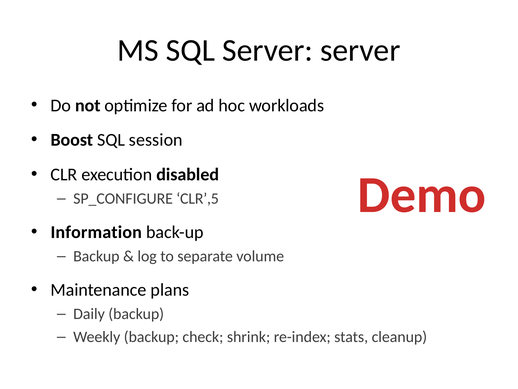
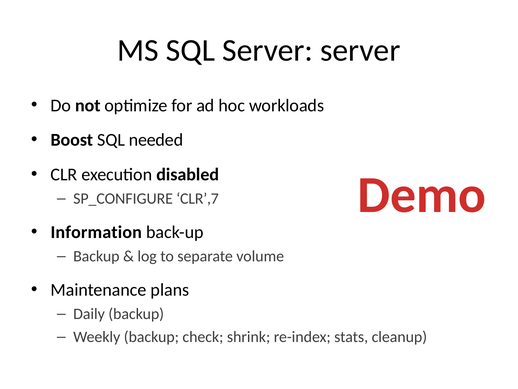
session: session -> needed (156, 140)
CLR’,5: CLR’,5 -> CLR’,7 (198, 199)
